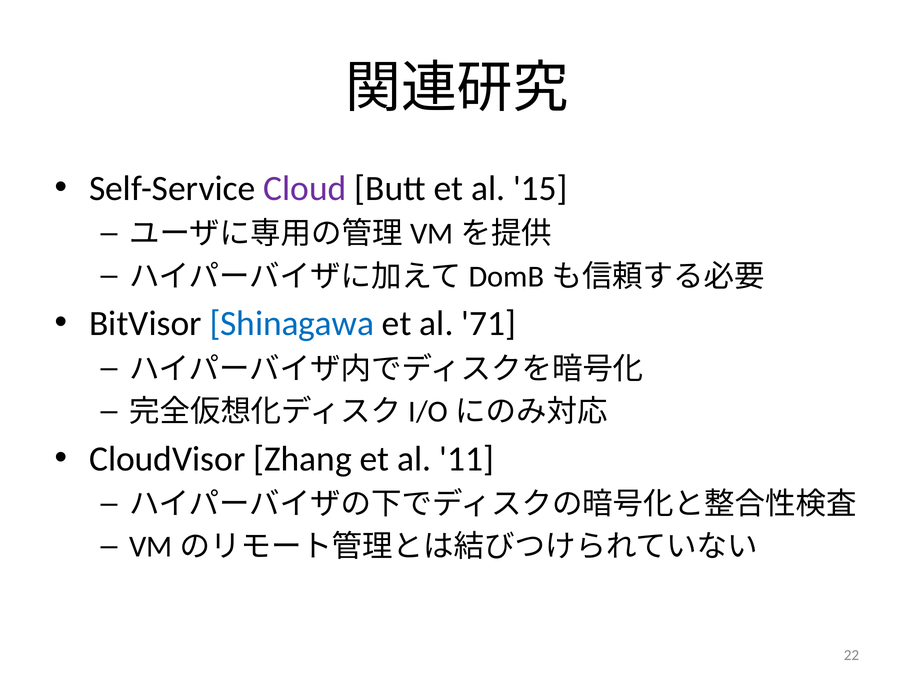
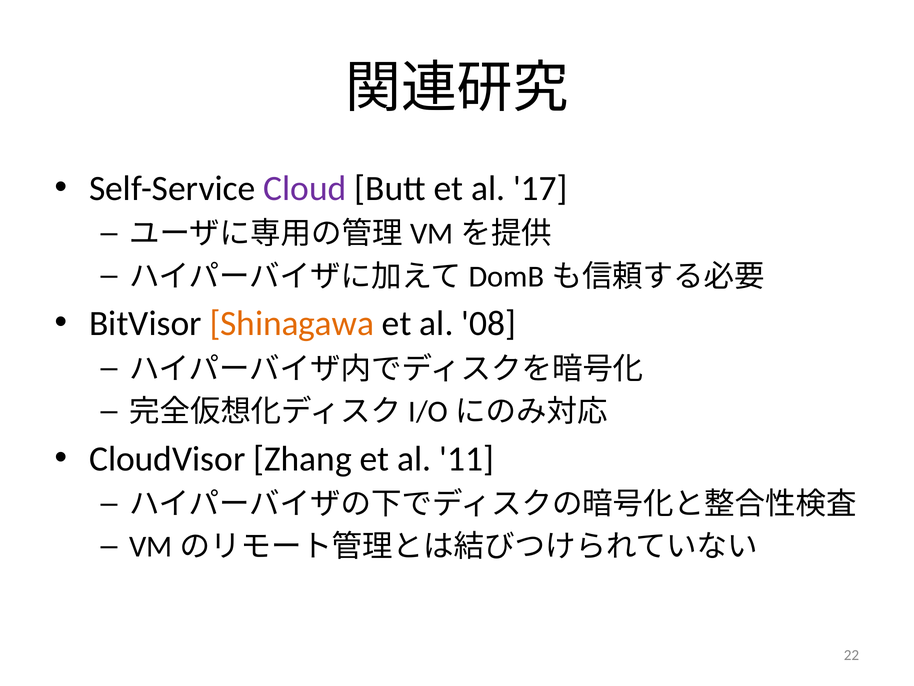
15: 15 -> 17 (540, 188)
Shinagawa colour: blue -> orange (292, 323)
71: 71 -> 08 (489, 323)
